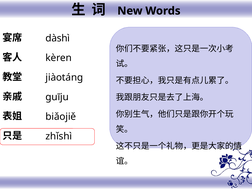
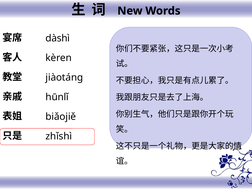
guīju: guīju -> hūnlǐ (57, 97)
